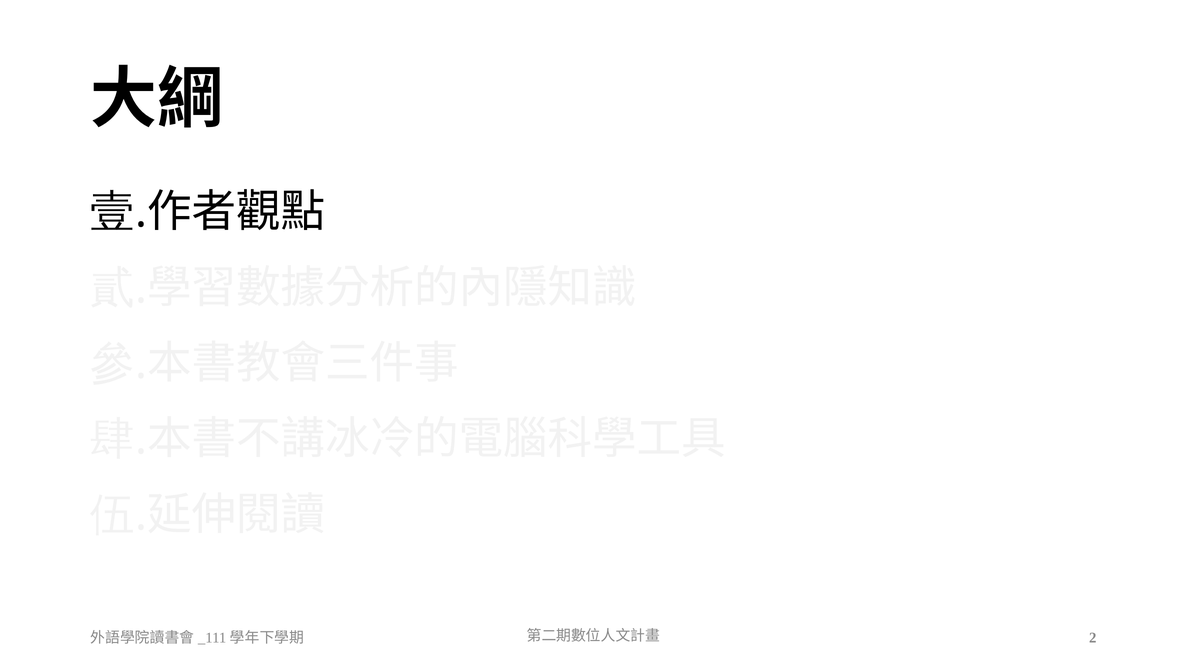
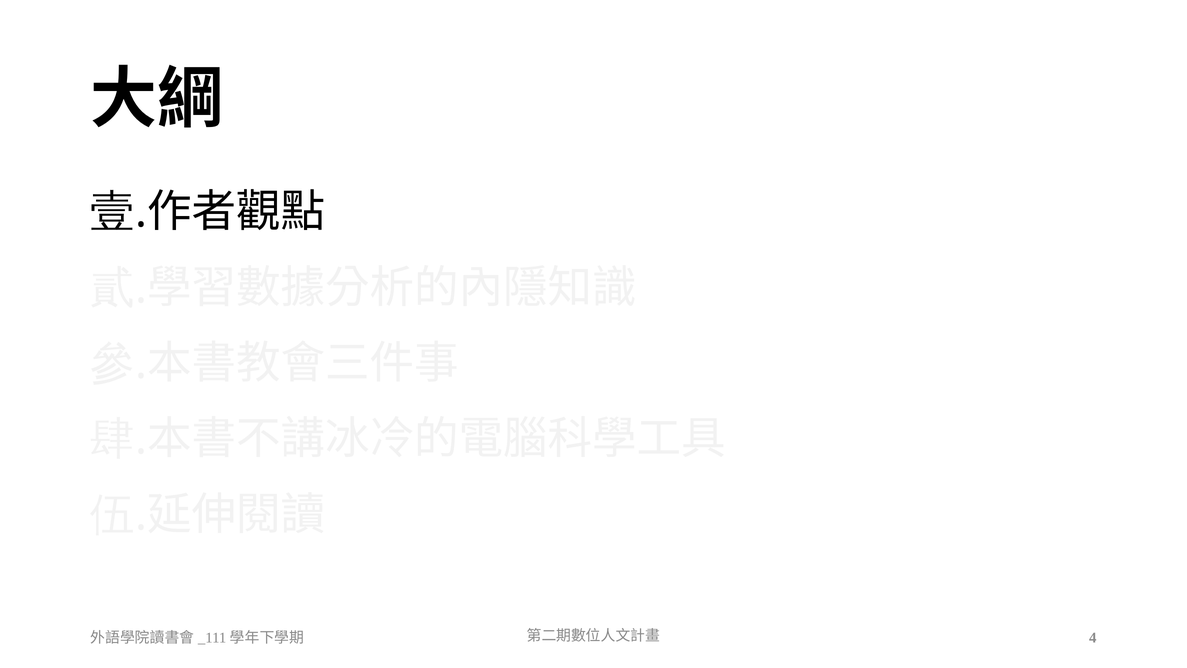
2: 2 -> 4 (1093, 638)
